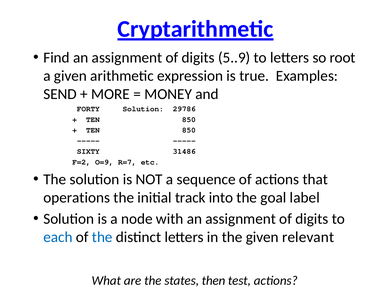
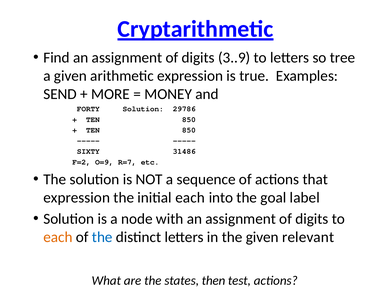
5..9: 5..9 -> 3..9 (234, 58)
root: root -> tree (343, 58)
operations: operations -> expression (77, 198)
initial track: track -> each (190, 198)
each colour: blue -> orange (58, 237)
